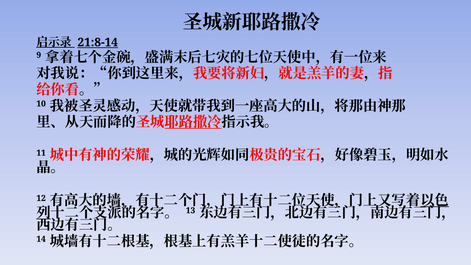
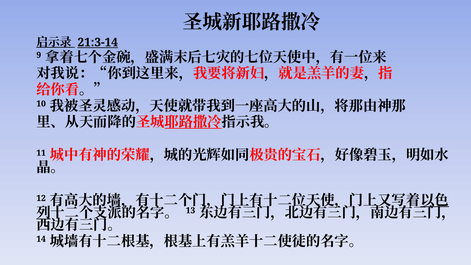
21:8-14: 21:8-14 -> 21:3-14 (98, 42)
